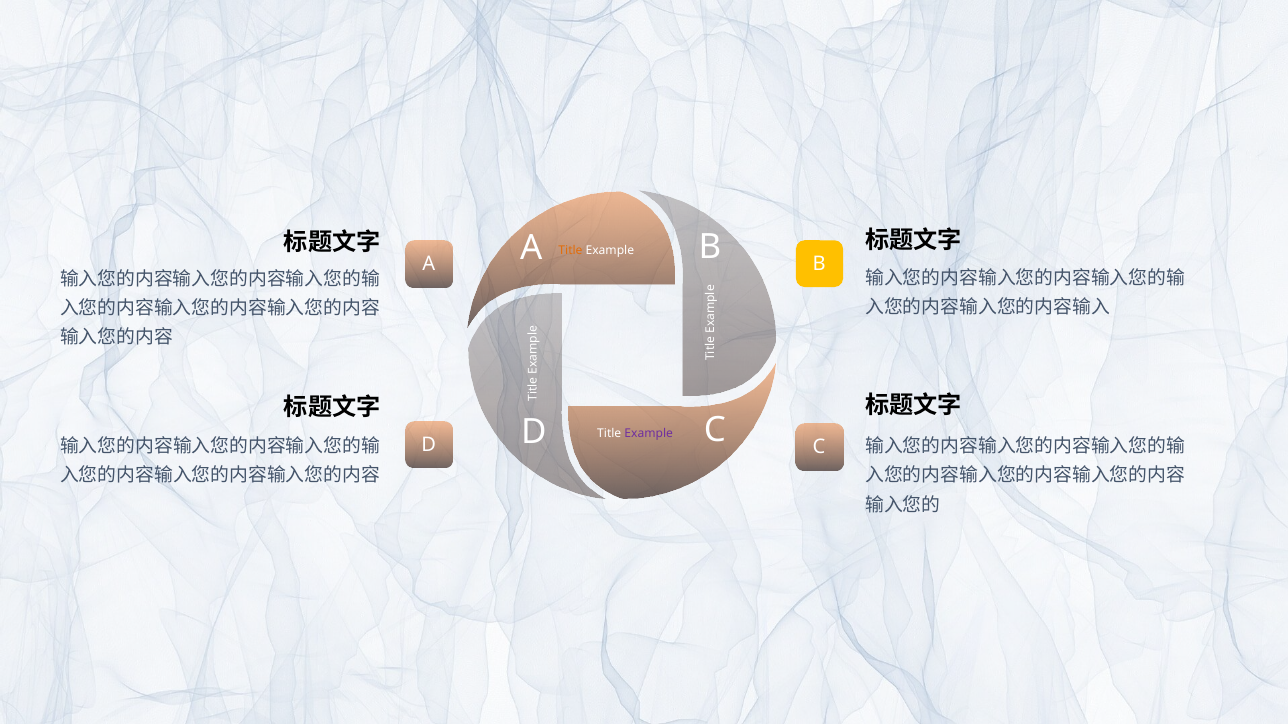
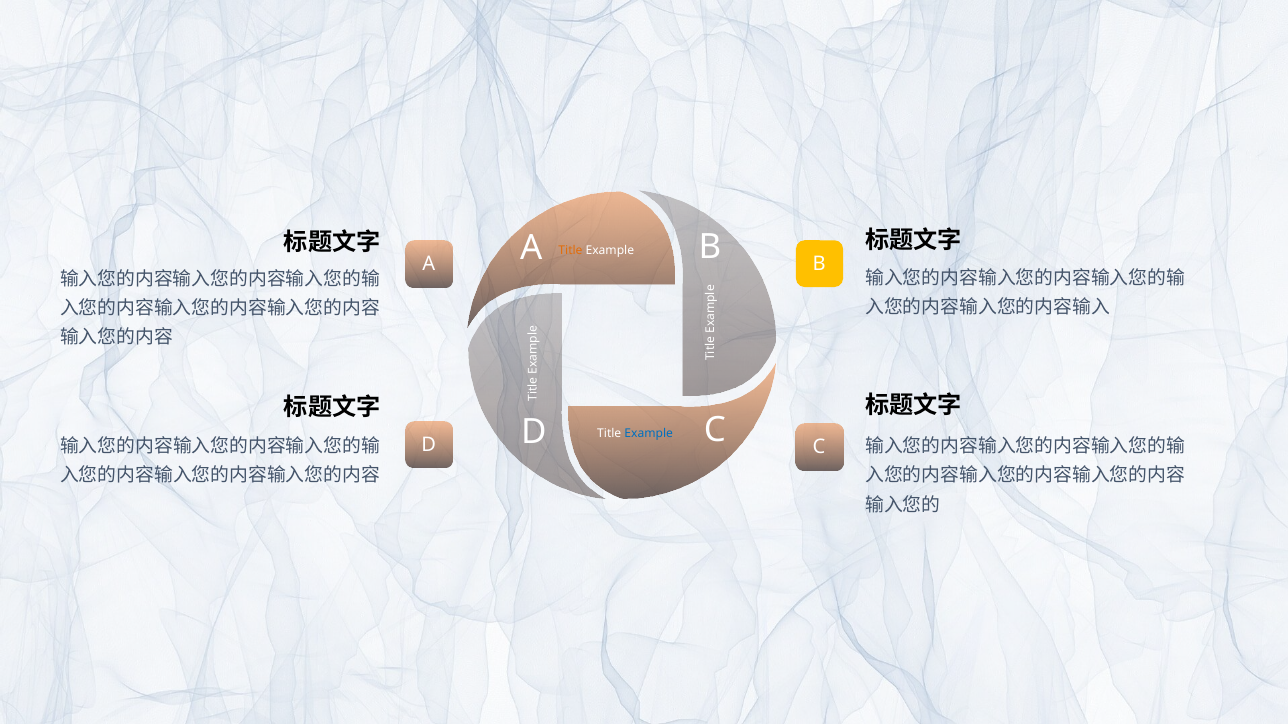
Example colour: purple -> blue (649, 434)
